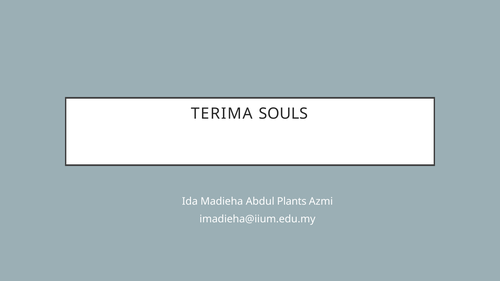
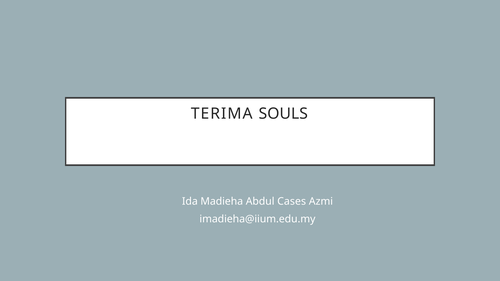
Plants: Plants -> Cases (292, 201)
